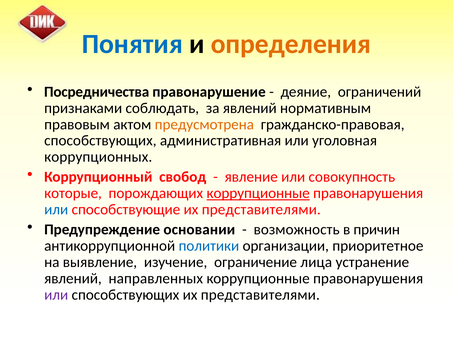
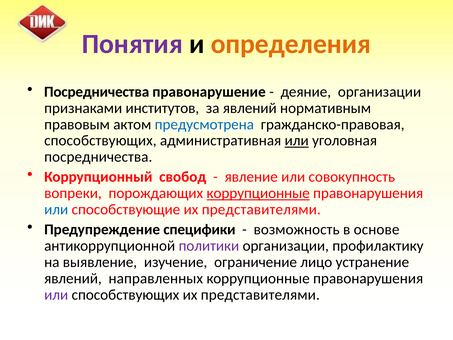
Понятия colour: blue -> purple (132, 44)
деяние ограничений: ограничений -> организации (380, 92)
соблюдать: соблюдать -> институтов (162, 108)
предусмотрена colour: orange -> blue (204, 124)
или underline: none -> present (297, 141)
коррупционных: коррупционных -> посредничества (98, 157)
которые: которые -> вопреки (73, 193)
основании: основании -> специфики (199, 229)
причин: причин -> основе (377, 229)
политики colour: blue -> purple (209, 246)
приоритетное: приоритетное -> профилактику (378, 246)
лица: лица -> лицо (316, 262)
